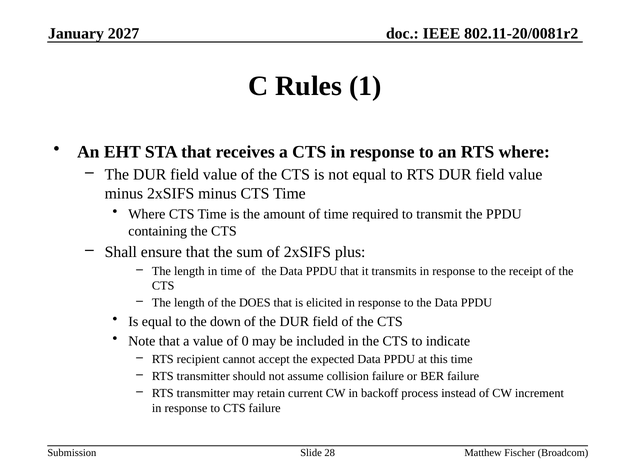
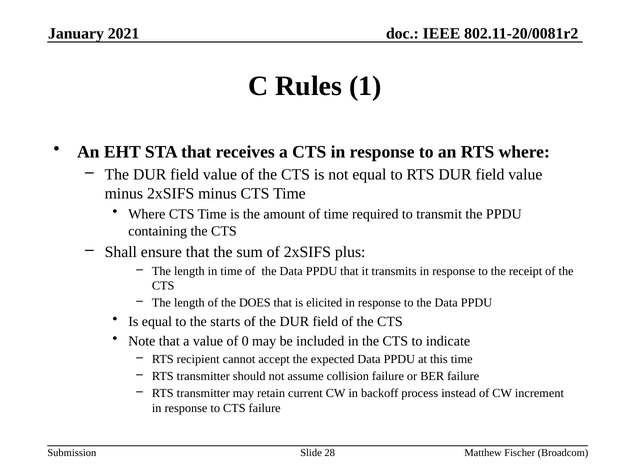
2027: 2027 -> 2021 (124, 34)
down: down -> starts (225, 322)
